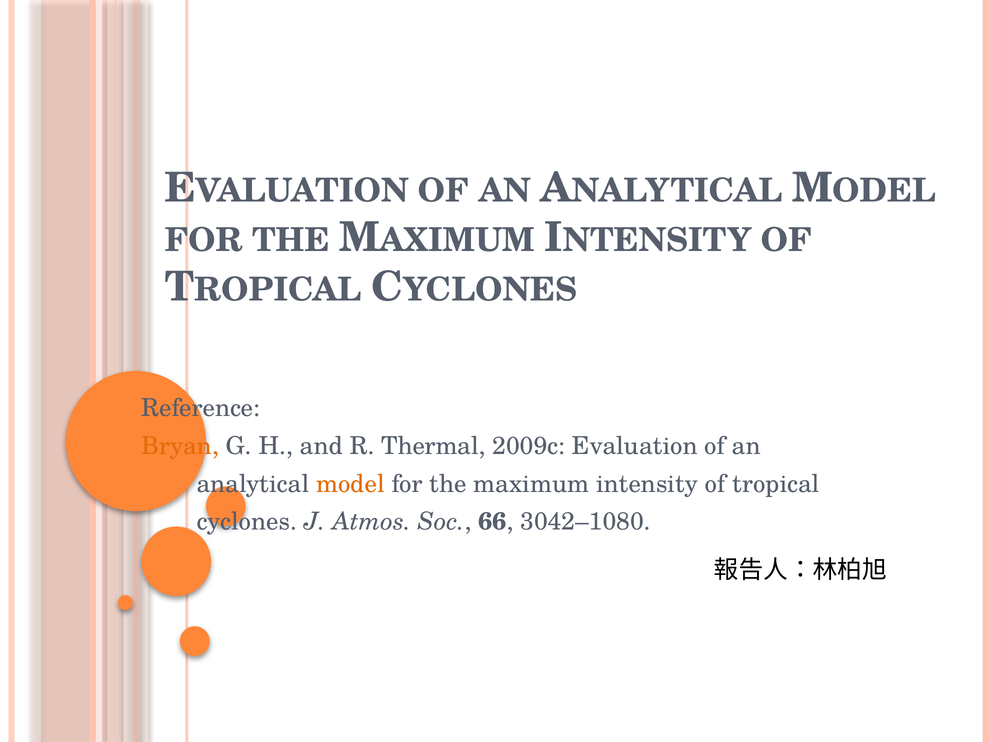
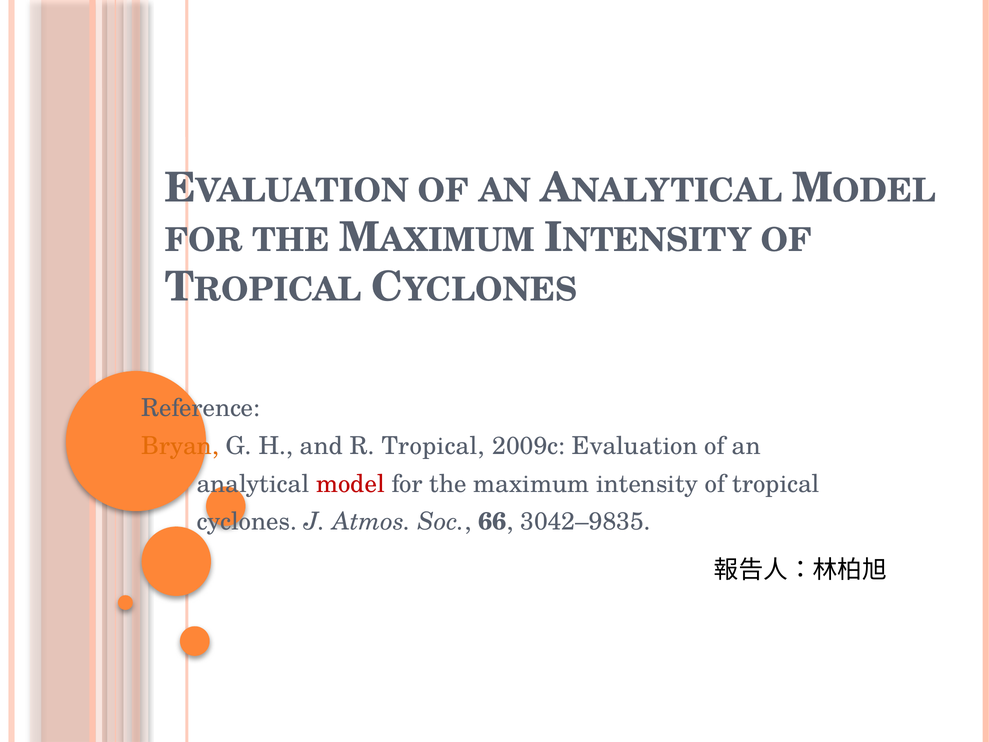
R Thermal: Thermal -> Tropical (433, 446)
model colour: orange -> red (350, 484)
3042–1080: 3042–1080 -> 3042–9835 (586, 522)
